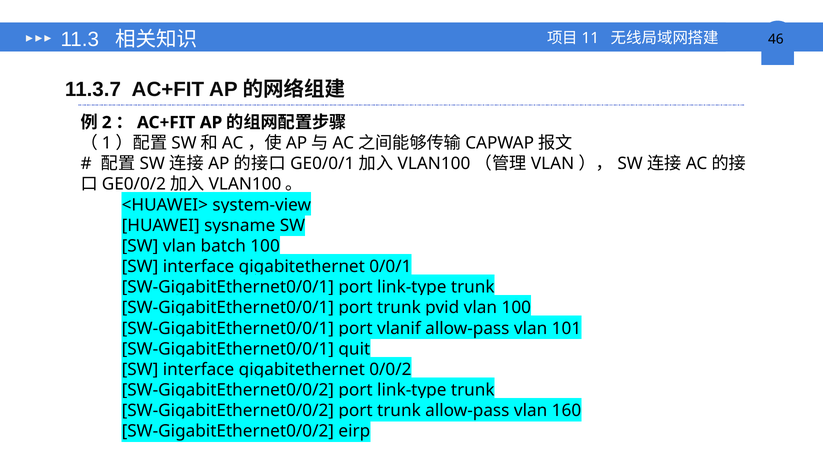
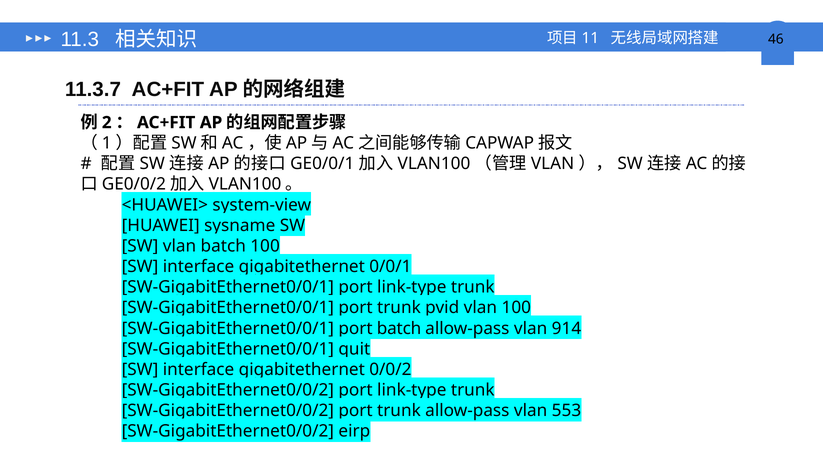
vlanif: vlanif -> batch (399, 328)
101: 101 -> 914 (566, 328)
160: 160 -> 553 (566, 411)
